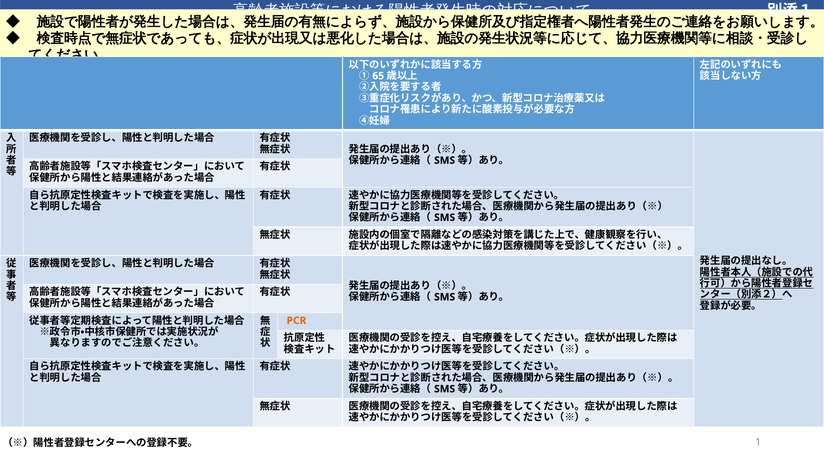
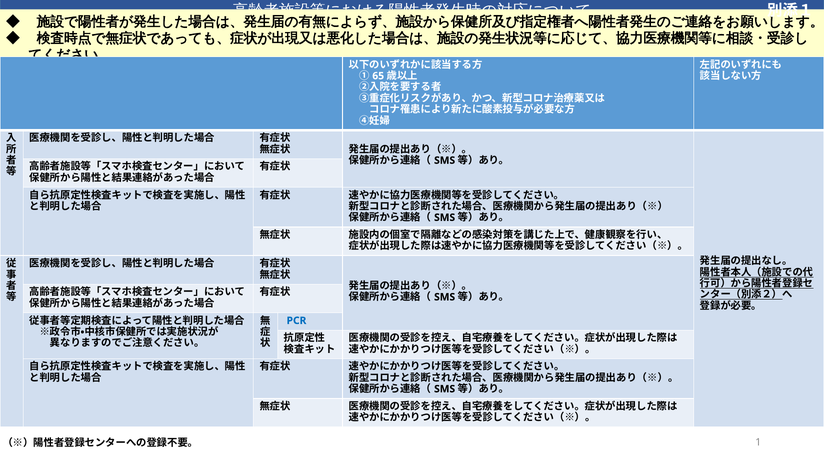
PCR colour: orange -> blue (296, 320)
